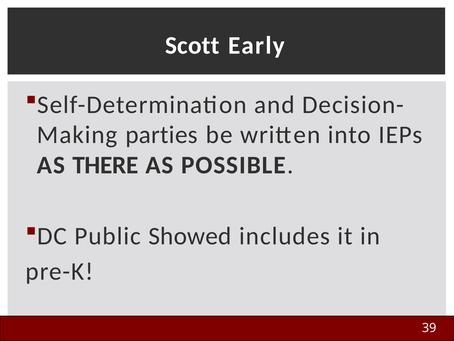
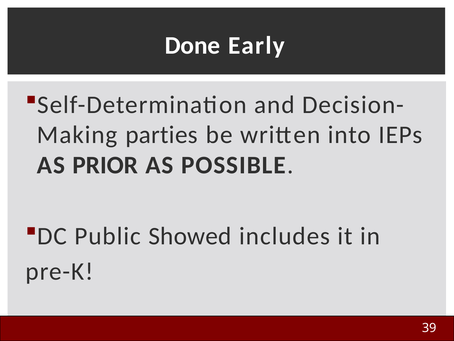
Scott: Scott -> Done (192, 46)
THERE: THERE -> PRIOR (105, 165)
